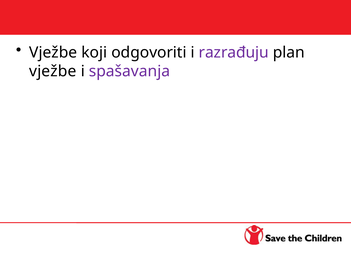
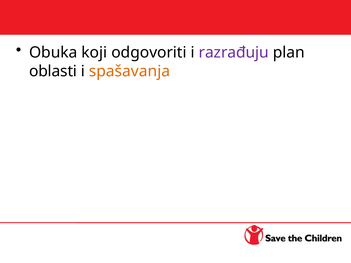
Vježbe: Vježbe -> Obuka (53, 53)
vježbe: vježbe -> oblasti (53, 71)
spašavanja colour: purple -> orange (129, 71)
